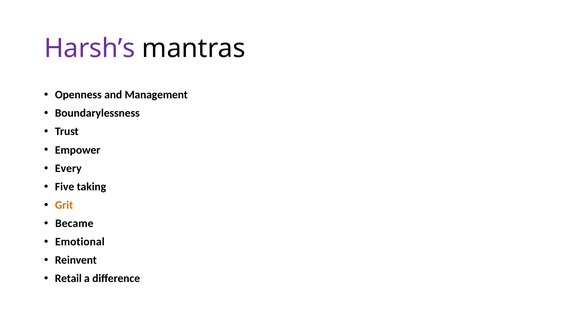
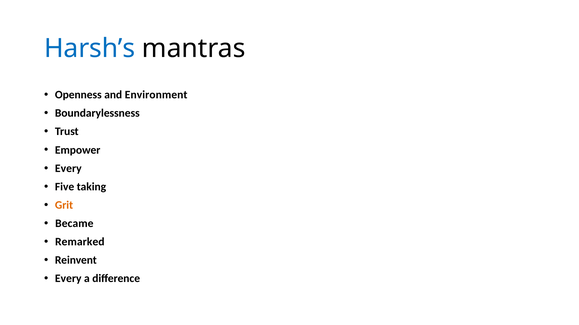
Harsh’s colour: purple -> blue (90, 49)
Management: Management -> Environment (156, 95)
Emotional: Emotional -> Remarked (80, 242)
Retail: Retail -> Every (68, 279)
